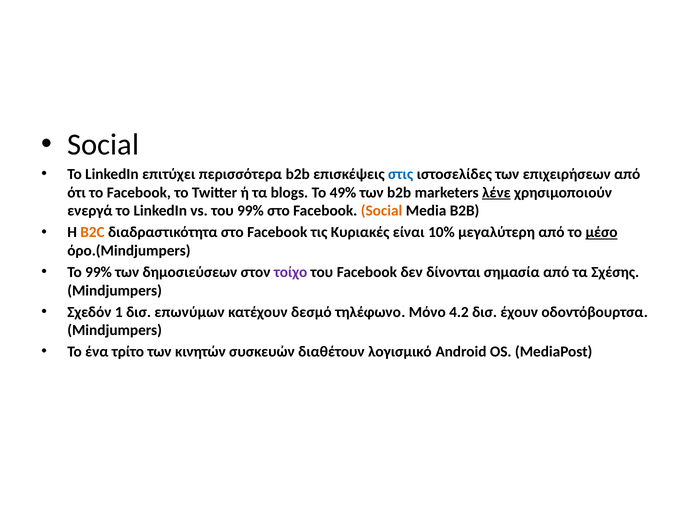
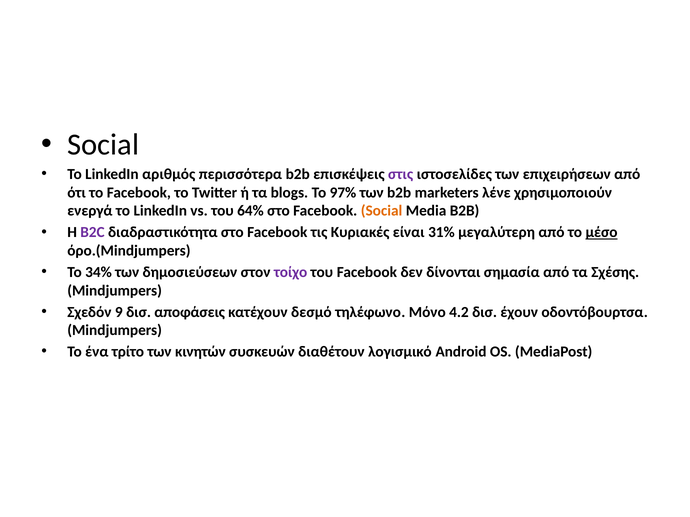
επιτύχει: επιτύχει -> αριθμός (169, 174)
στις colour: blue -> purple (401, 174)
49%: 49% -> 97% (343, 193)
λένε underline: present -> none (496, 193)
του 99%: 99% -> 64% (250, 211)
B2C colour: orange -> purple (92, 233)
10%: 10% -> 31% (441, 233)
Το 99%: 99% -> 34% (99, 272)
1: 1 -> 9 (119, 312)
επωνύμων: επωνύμων -> αποφάσεις (190, 312)
